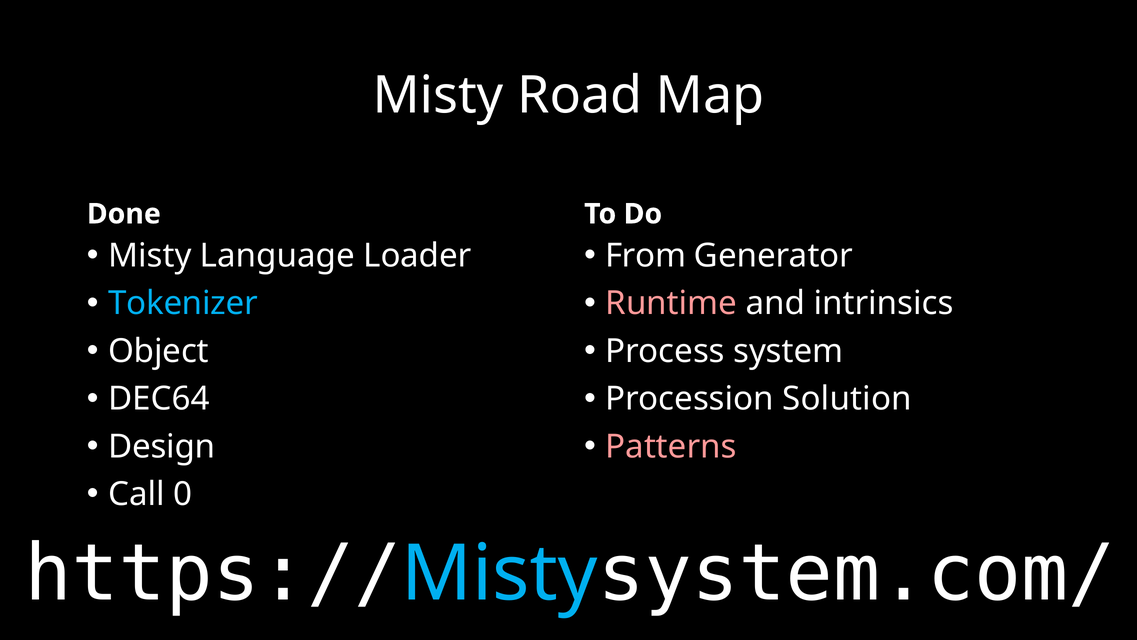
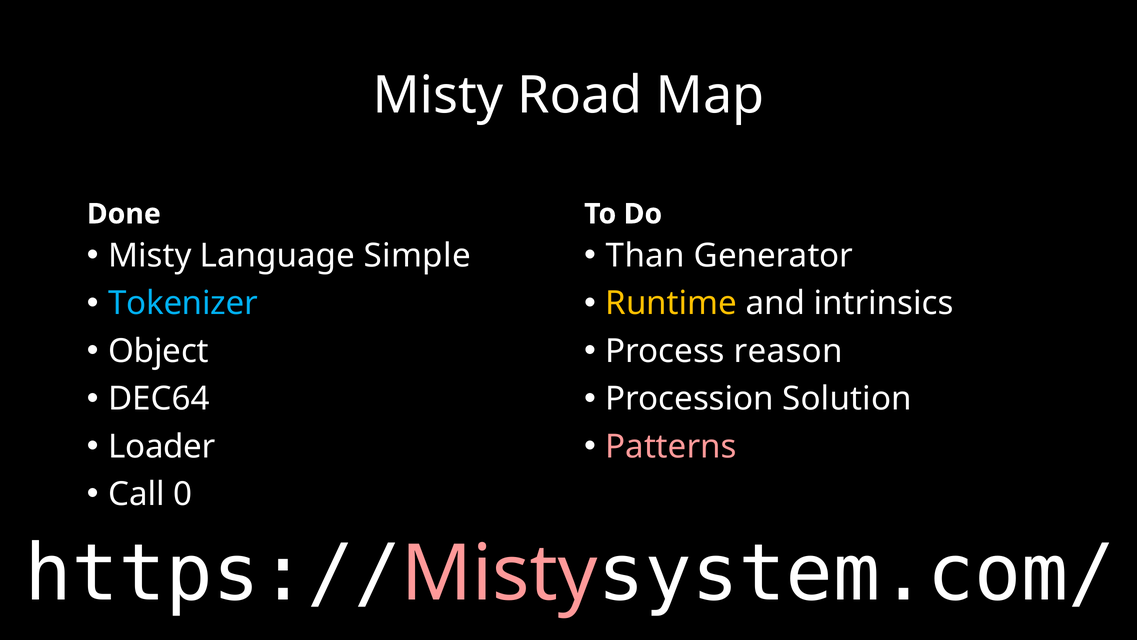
Loader: Loader -> Simple (417, 256)
From: From -> Than (645, 256)
Runtime colour: pink -> yellow (671, 303)
system: system -> reason (788, 351)
Design: Design -> Loader (162, 446)
Misty colour: light blue -> pink (499, 574)
